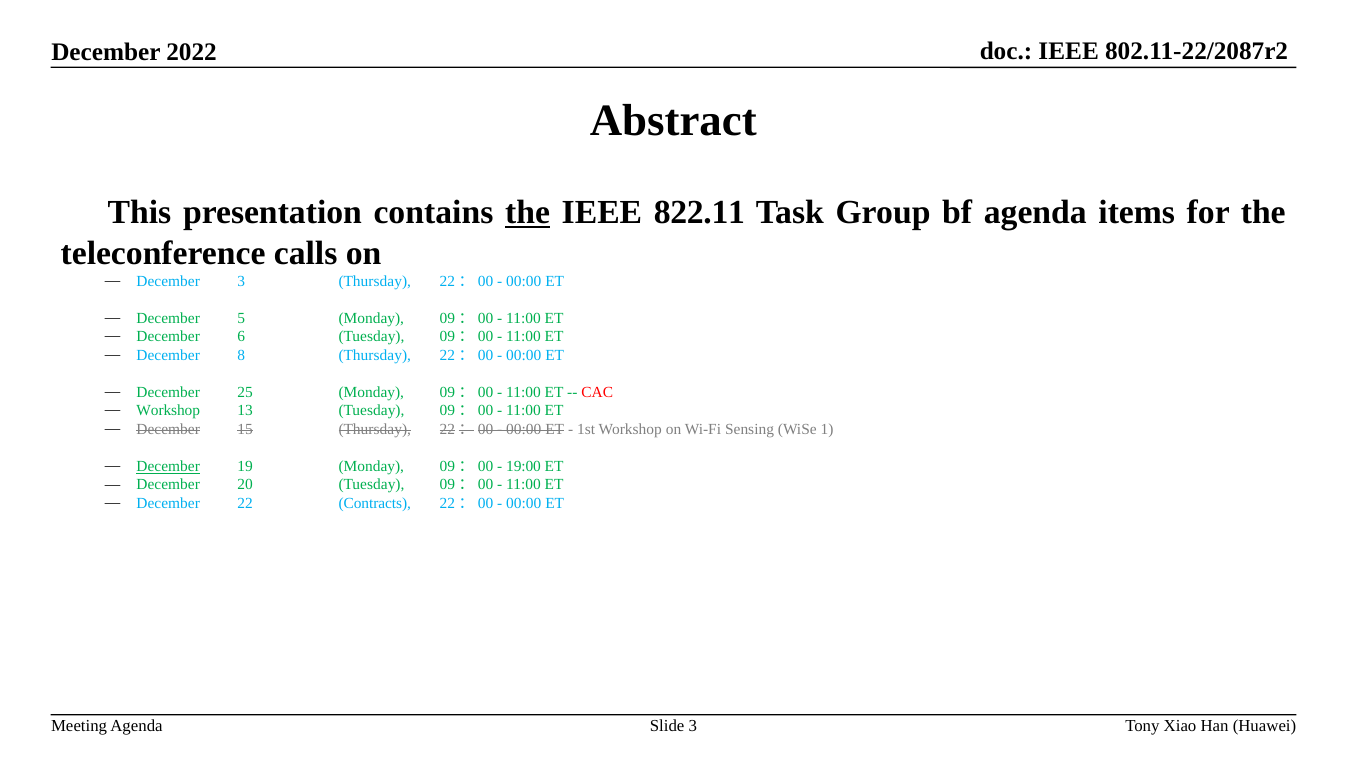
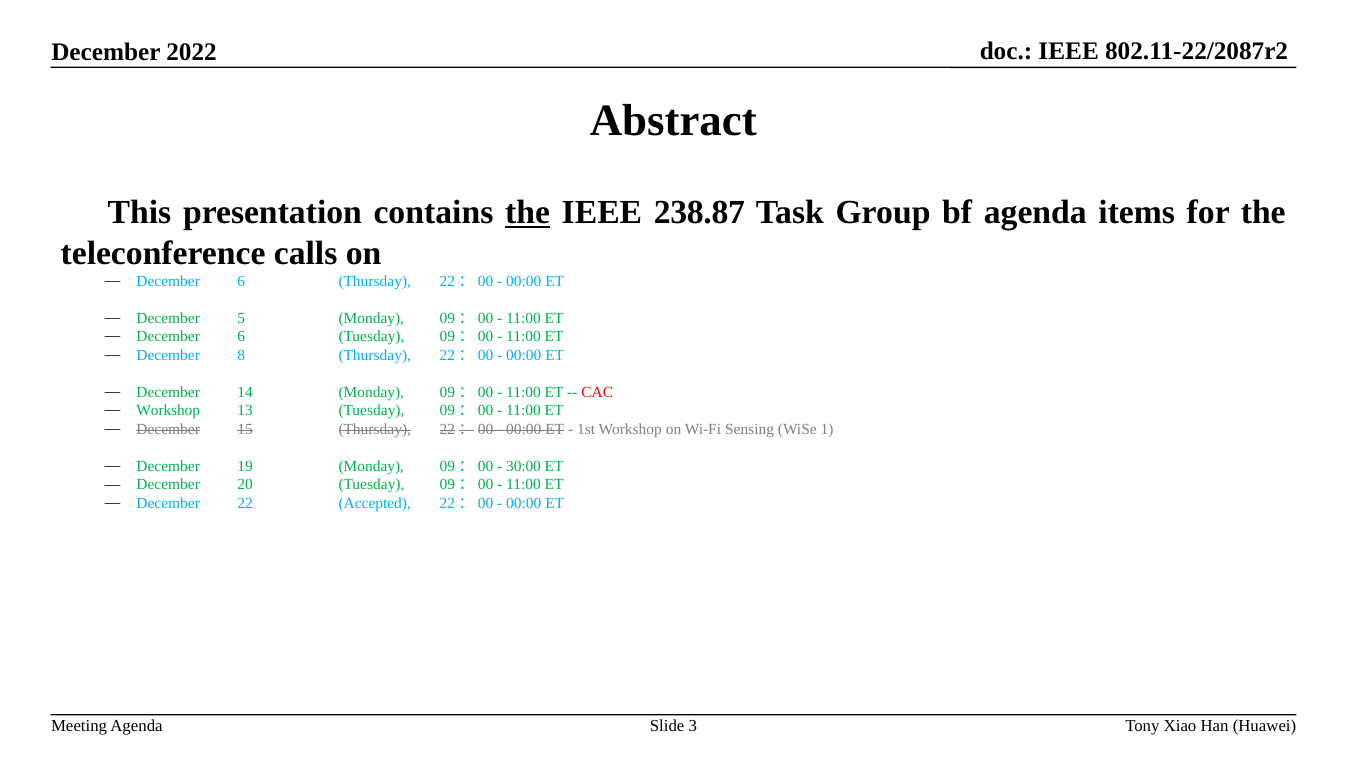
822.11: 822.11 -> 238.87 (699, 213)
3: 3 -> 6 (241, 281)
25: 25 -> 14 (245, 393)
December underline: present -> none (168, 467)
19:00: 19:00 -> 30:00 (524, 467)
Contracts: Contracts -> Accepted (375, 504)
